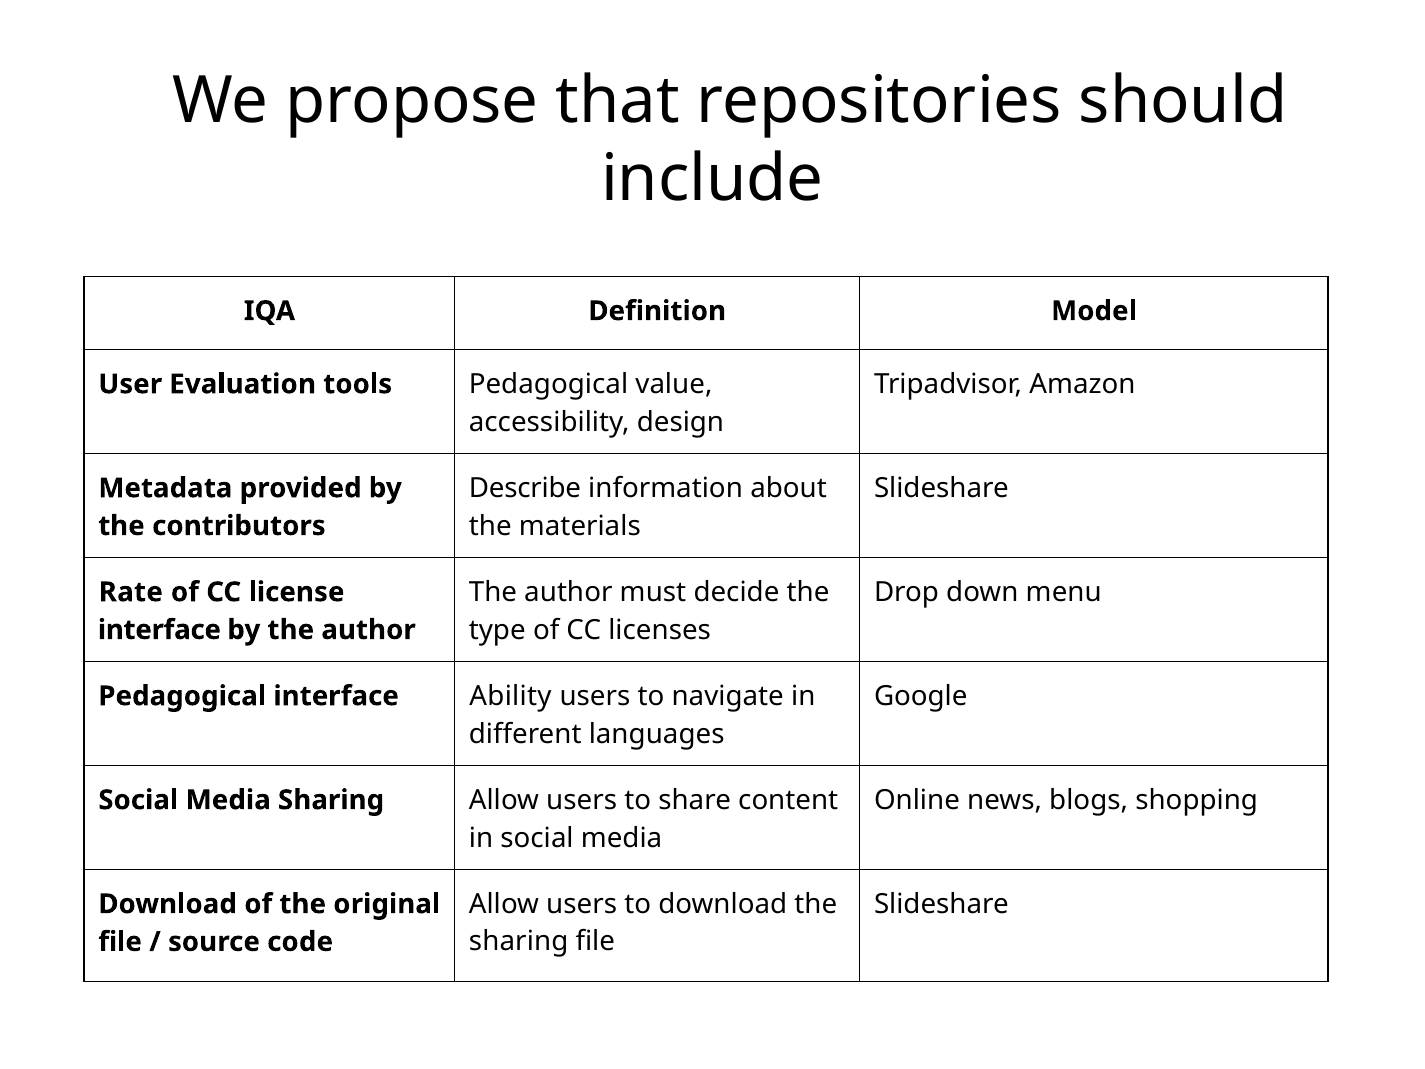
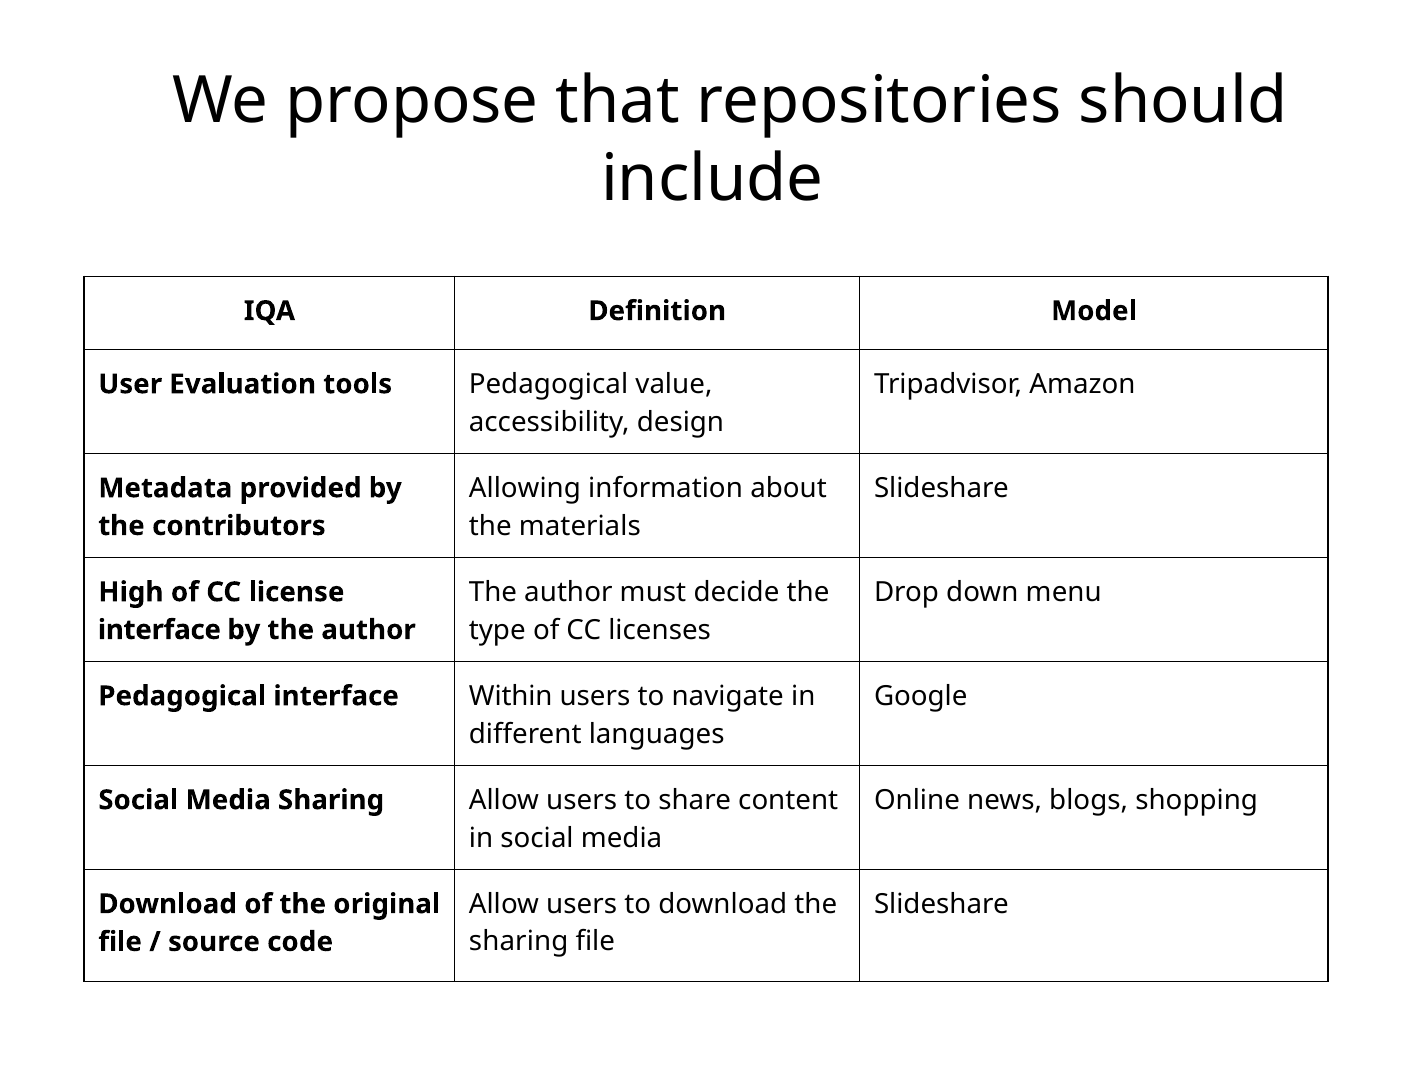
Describe: Describe -> Allowing (525, 488)
Rate: Rate -> High (131, 592)
Ability: Ability -> Within (511, 696)
